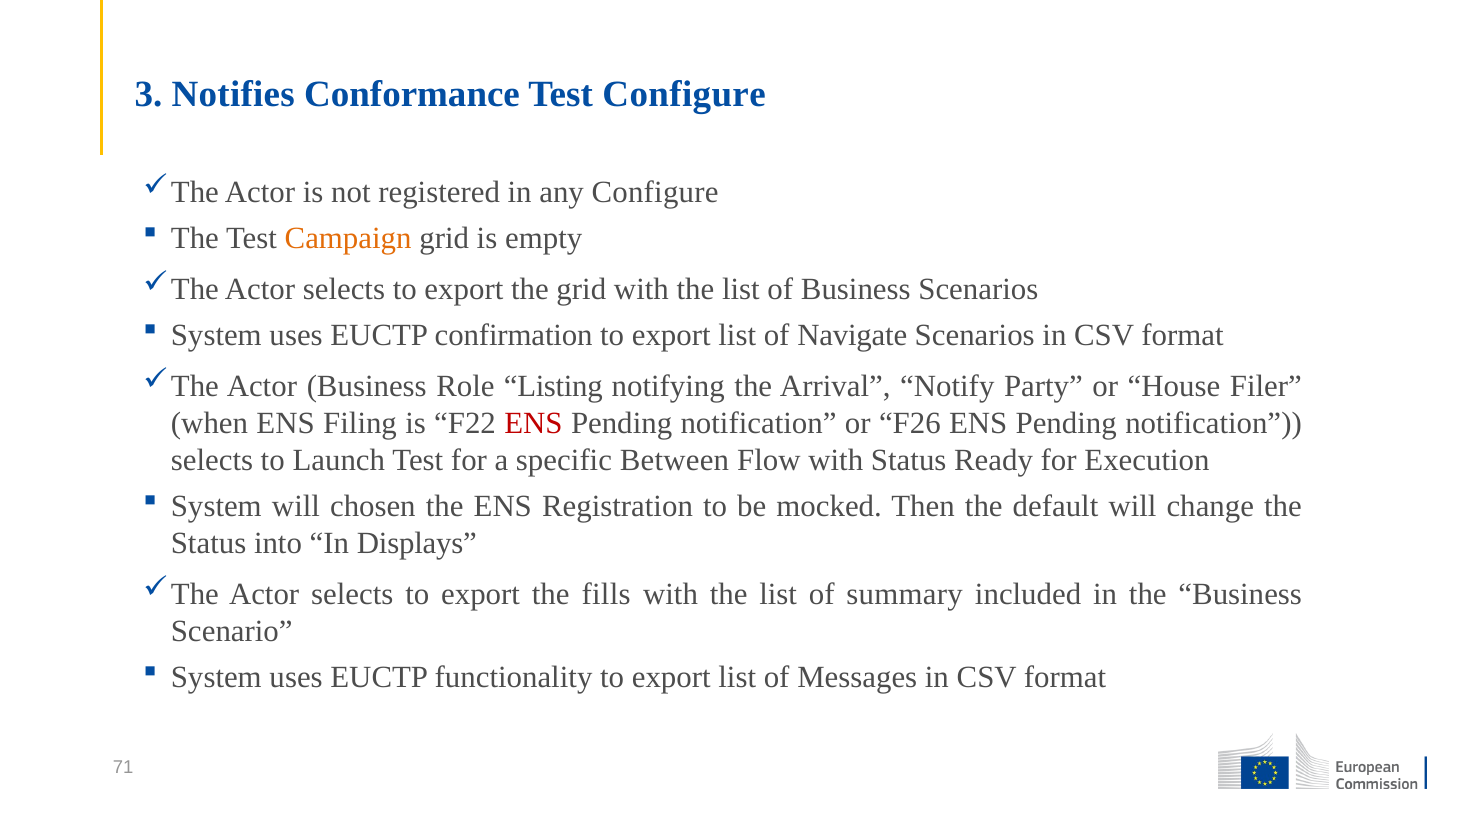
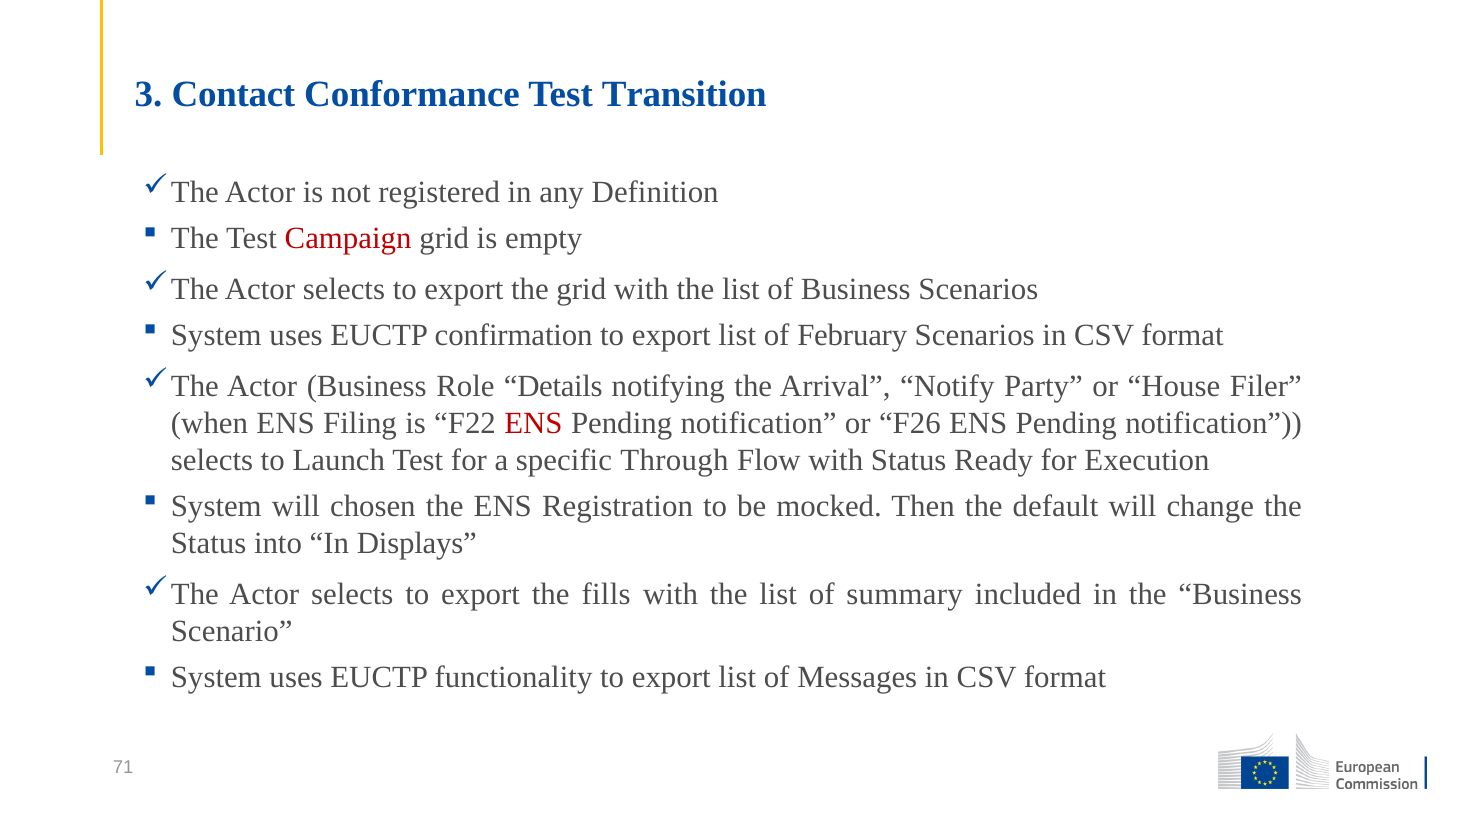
Notifies: Notifies -> Contact (233, 94)
Test Configure: Configure -> Transition (684, 94)
any Configure: Configure -> Definition (655, 192)
Campaign colour: orange -> red (348, 239)
Navigate: Navigate -> February (852, 336)
Listing: Listing -> Details (553, 387)
Between: Between -> Through (674, 461)
